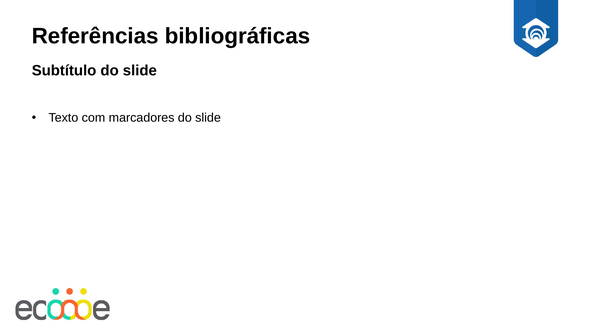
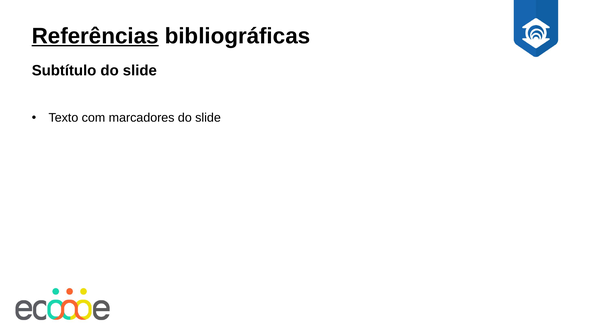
Referências underline: none -> present (95, 36)
